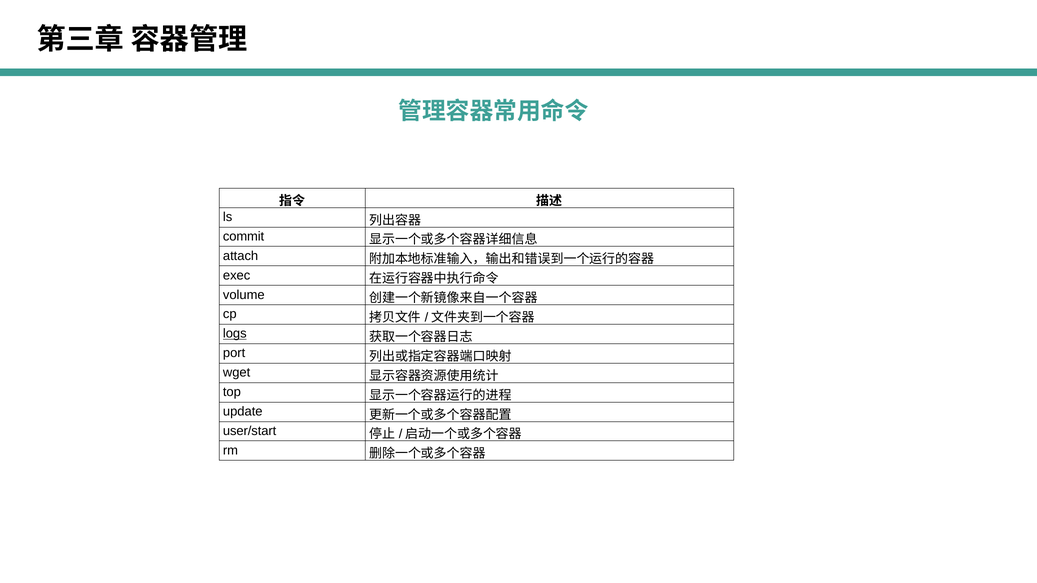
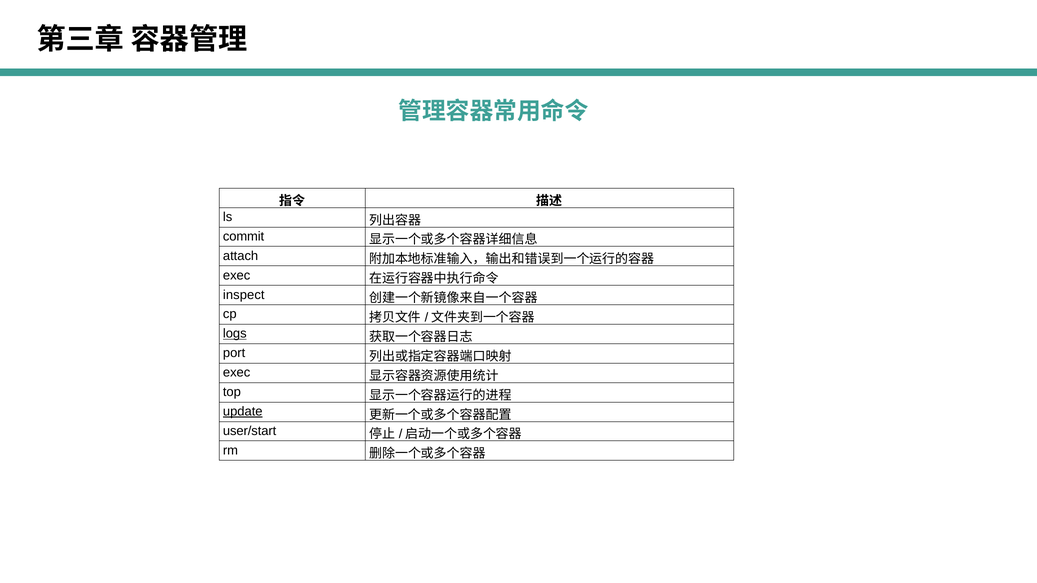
volume: volume -> inspect (244, 295)
wget: wget -> exec (237, 373)
update underline: none -> present (243, 412)
